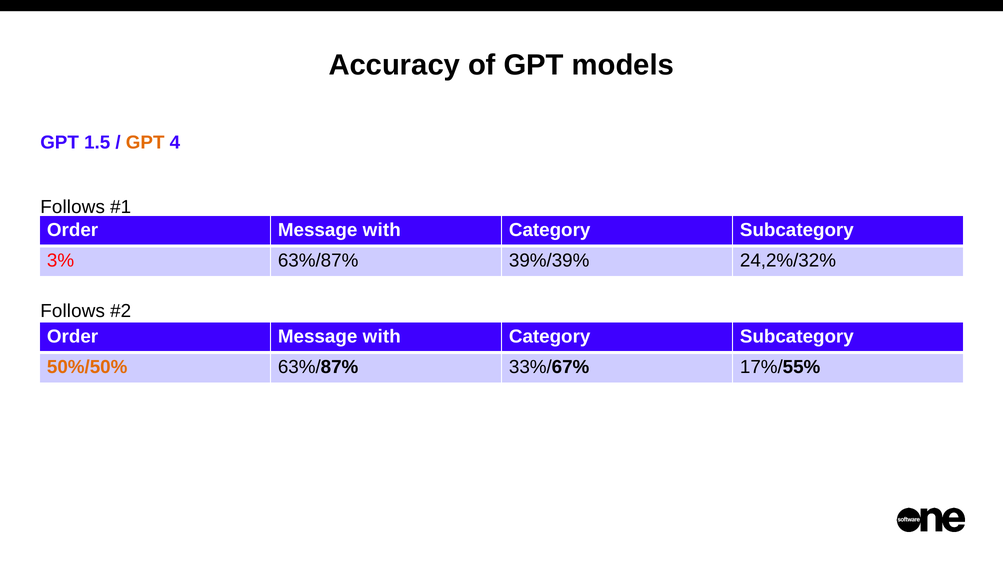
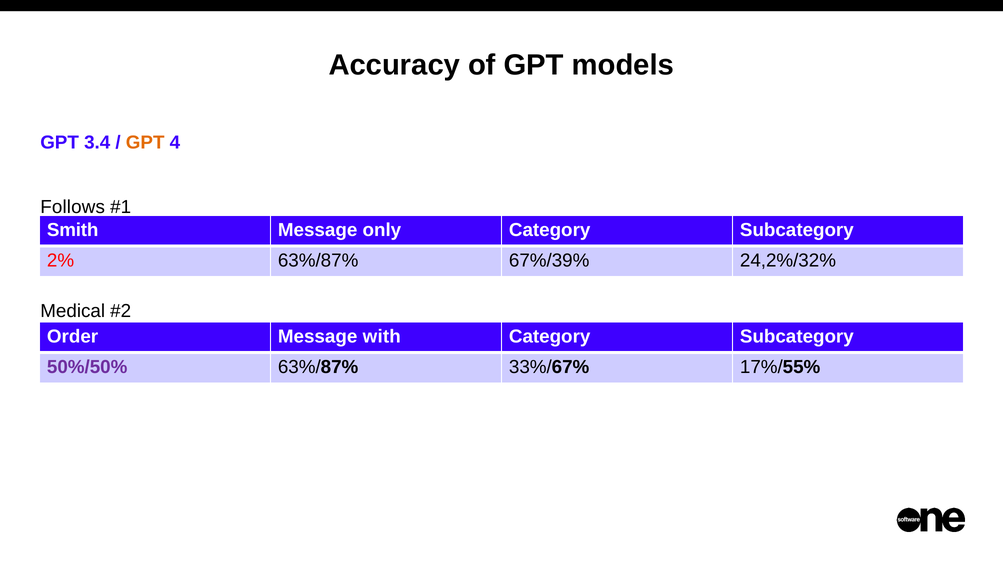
1.5: 1.5 -> 3.4 (97, 142)
Order: Order -> Smith (73, 230)
with: with -> only (382, 230)
3%: 3% -> 2% (61, 261)
39%/39%: 39%/39% -> 67%/39% (549, 261)
Follows: Follows -> Medical (73, 311)
50%/50% colour: orange -> purple (87, 367)
